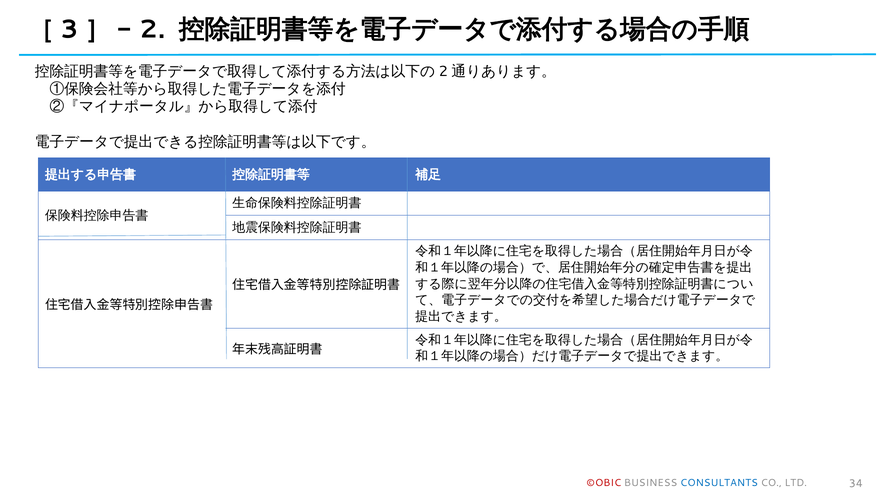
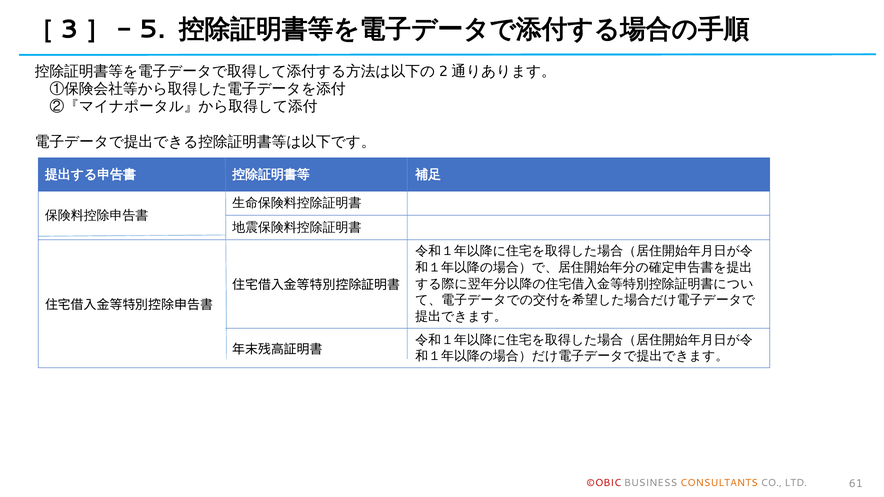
2: 2 -> 5 (152, 29)
CONSULTANTS colour: blue -> orange (719, 483)
34: 34 -> 61 (856, 484)
